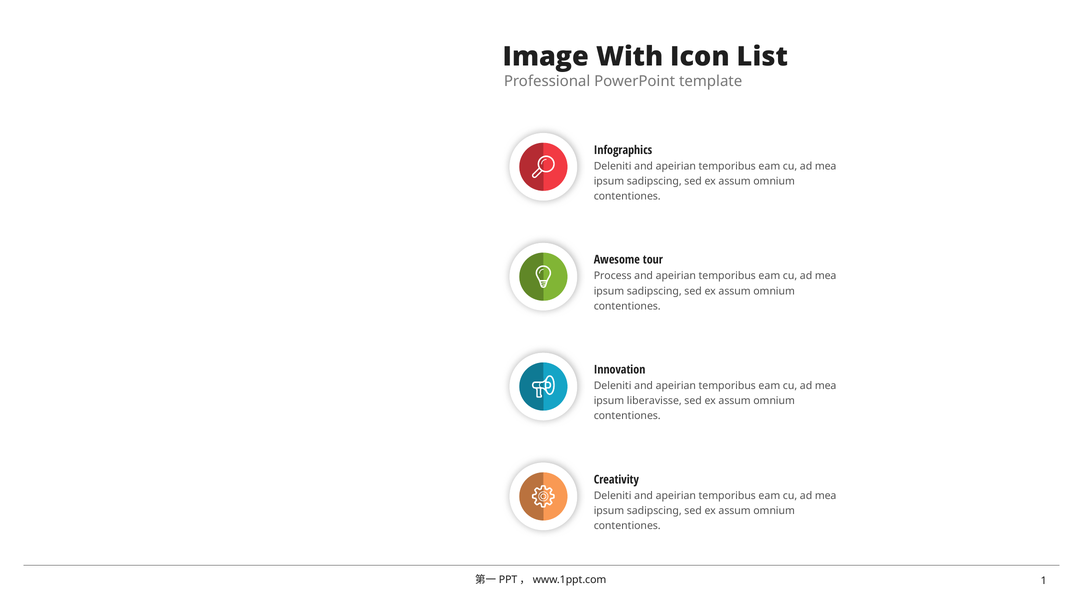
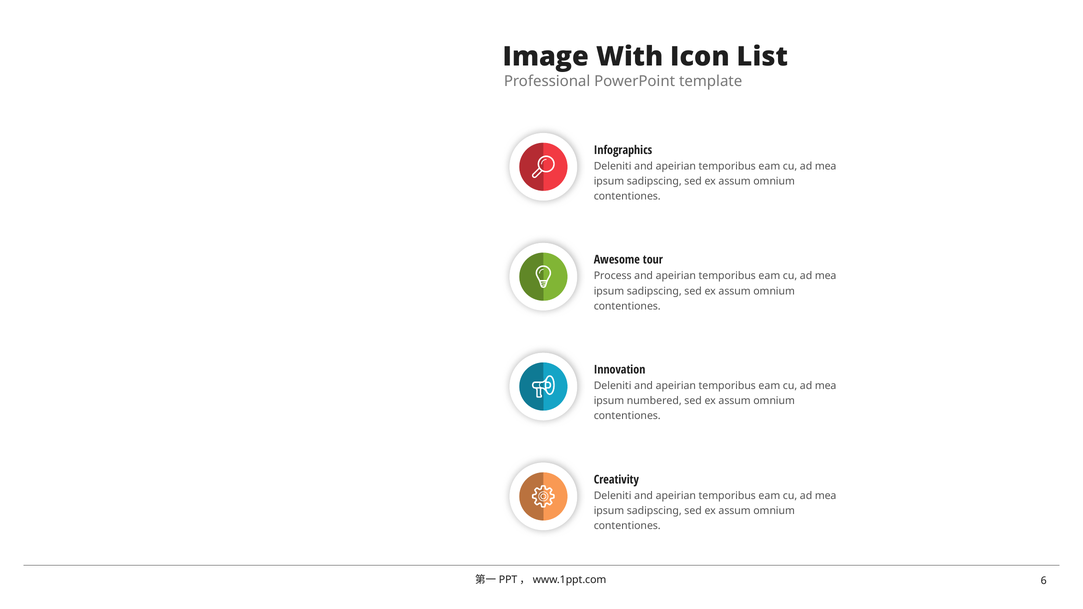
liberavisse: liberavisse -> numbered (654, 401)
1: 1 -> 6 (1044, 581)
